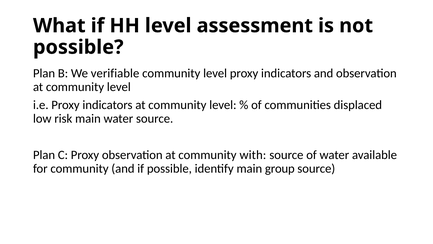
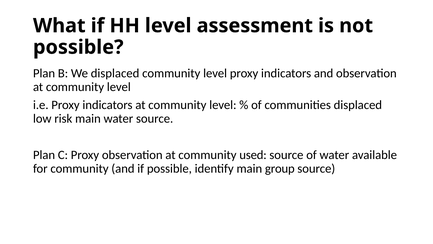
We verifiable: verifiable -> displaced (115, 73)
with: with -> used (253, 155)
